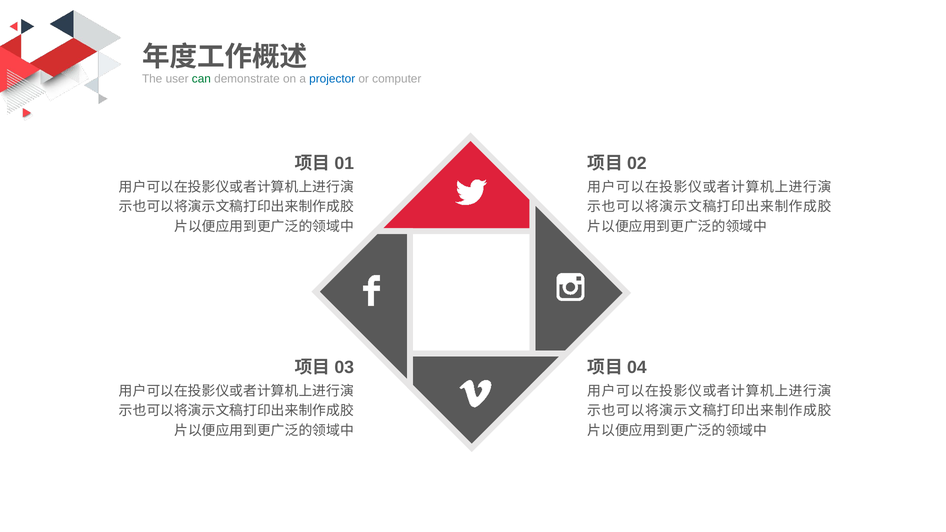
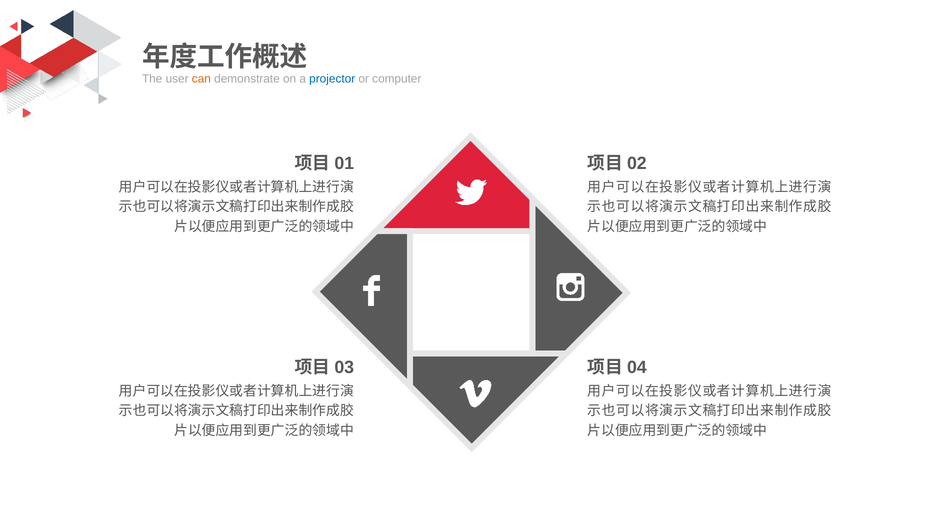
can colour: green -> orange (201, 79)
